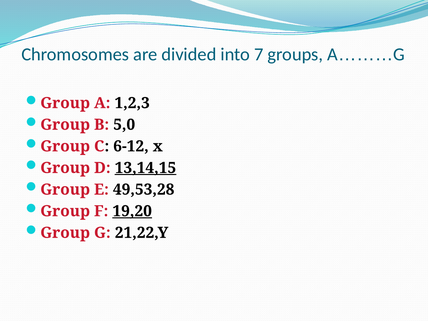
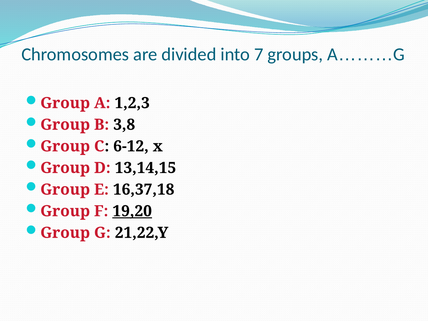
5,0: 5,0 -> 3,8 (124, 125)
13,14,15 underline: present -> none (145, 168)
49,53,28: 49,53,28 -> 16,37,18 (144, 190)
